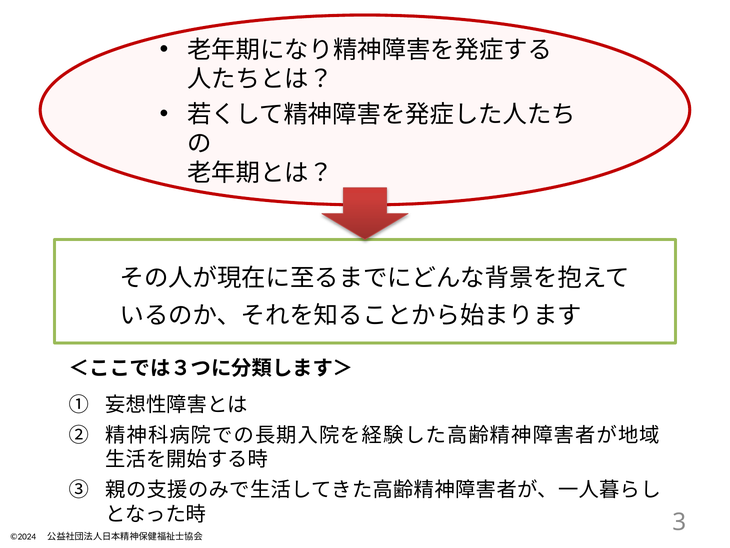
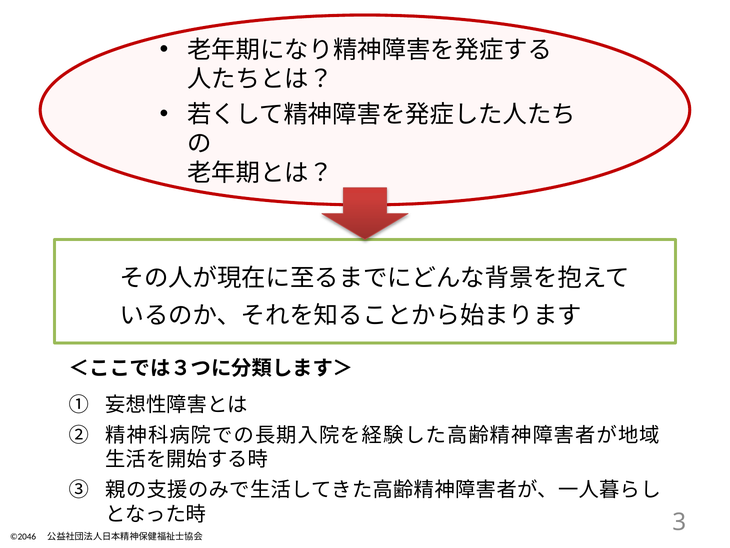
©2024: ©2024 -> ©2046 (23, 536)
